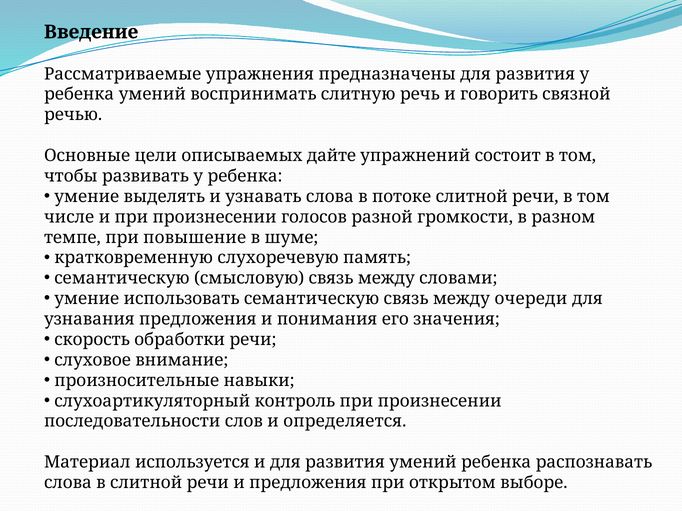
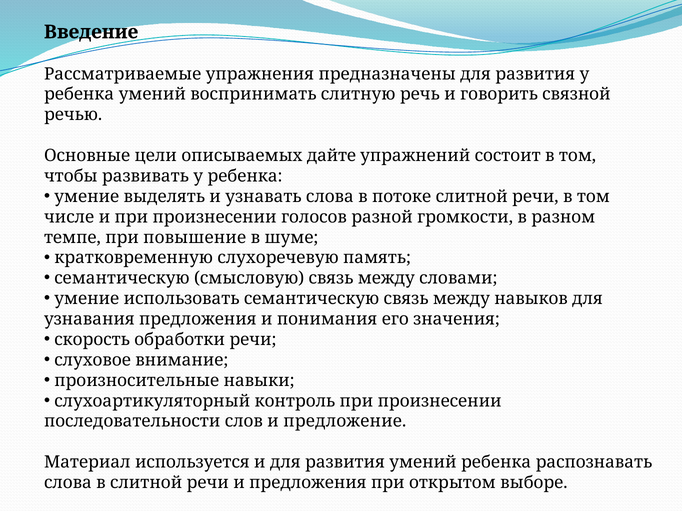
очереди: очереди -> навыков (531, 299)
определяется: определяется -> предложение (345, 422)
